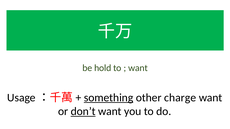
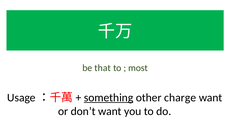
hold: hold -> that (103, 68)
want: want -> most (138, 68)
don’t underline: present -> none (83, 112)
